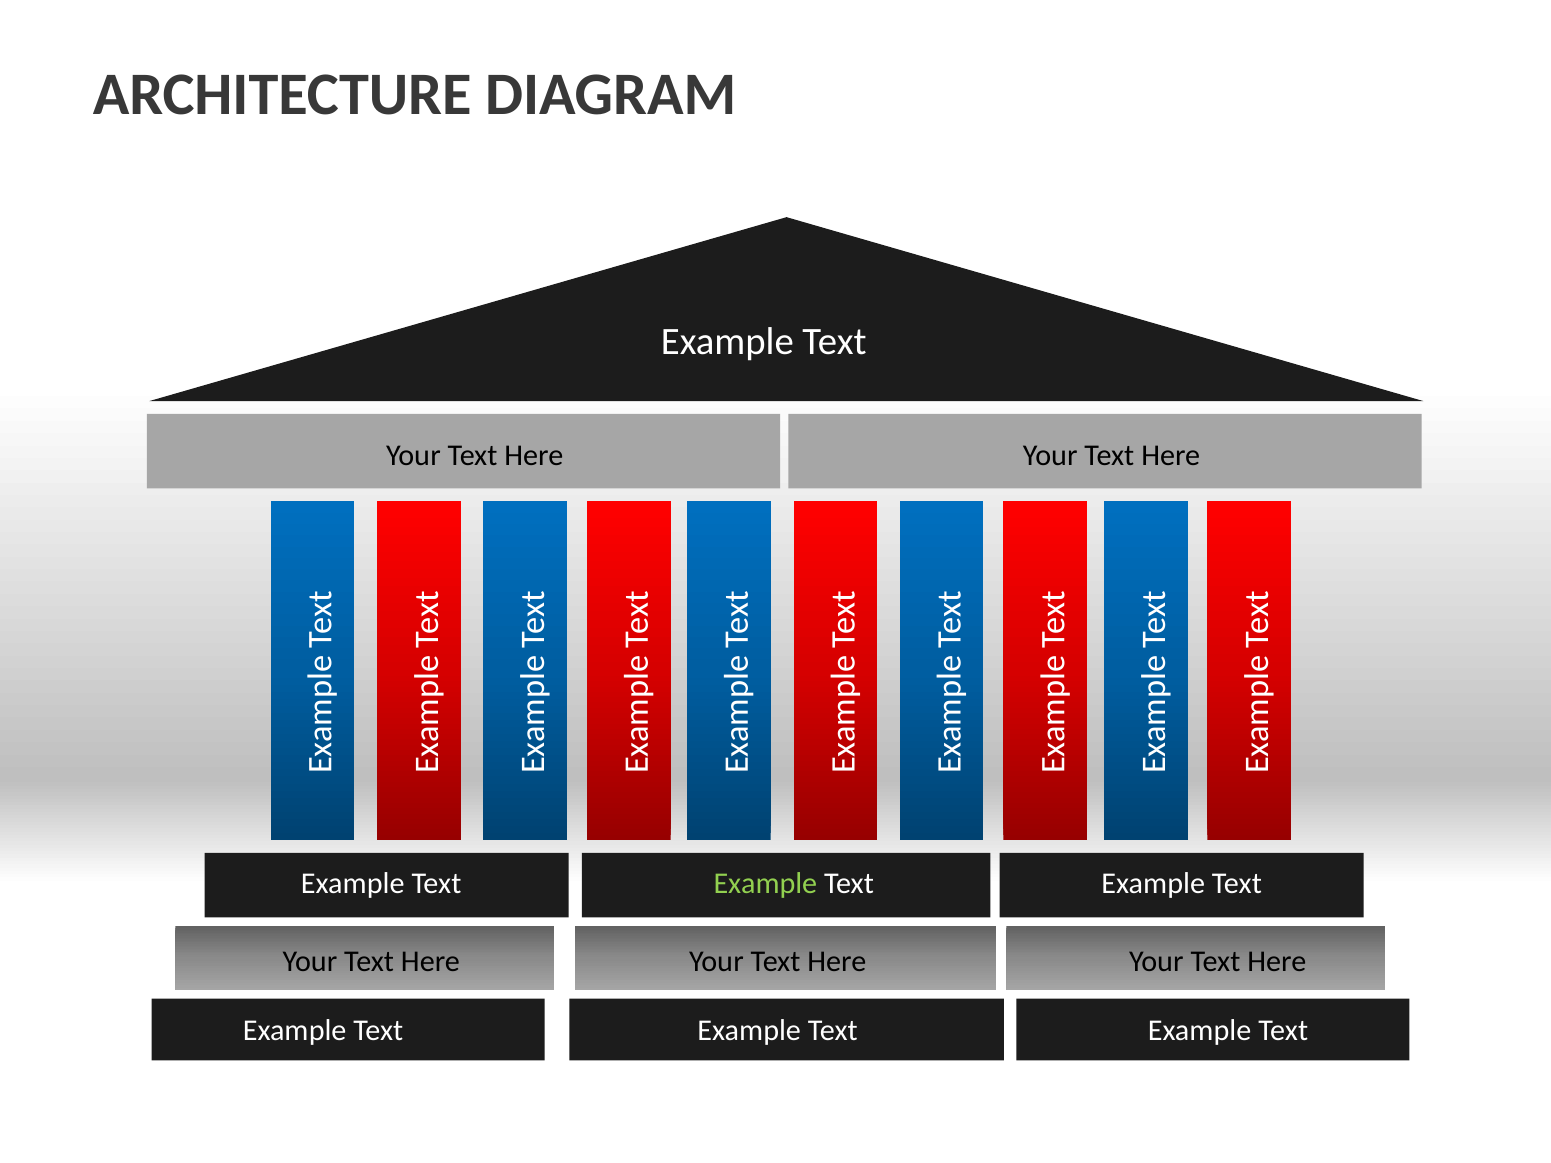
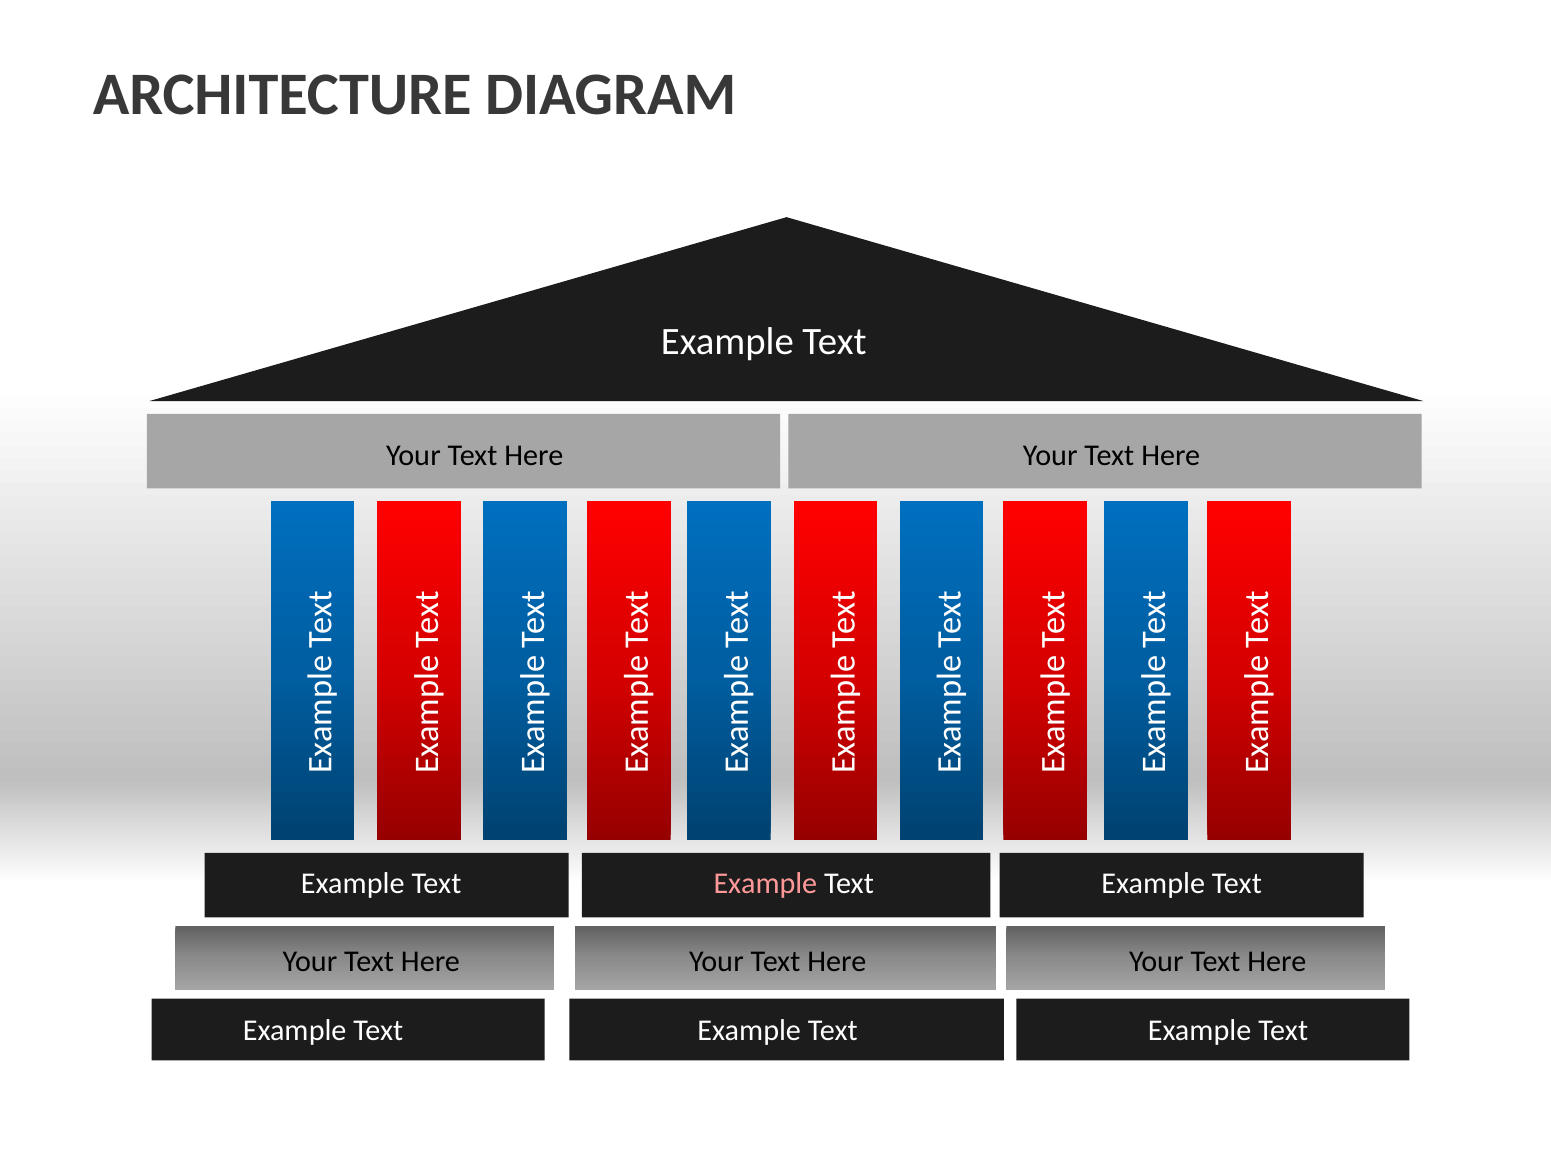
Example colour: light green -> pink (765, 884)
